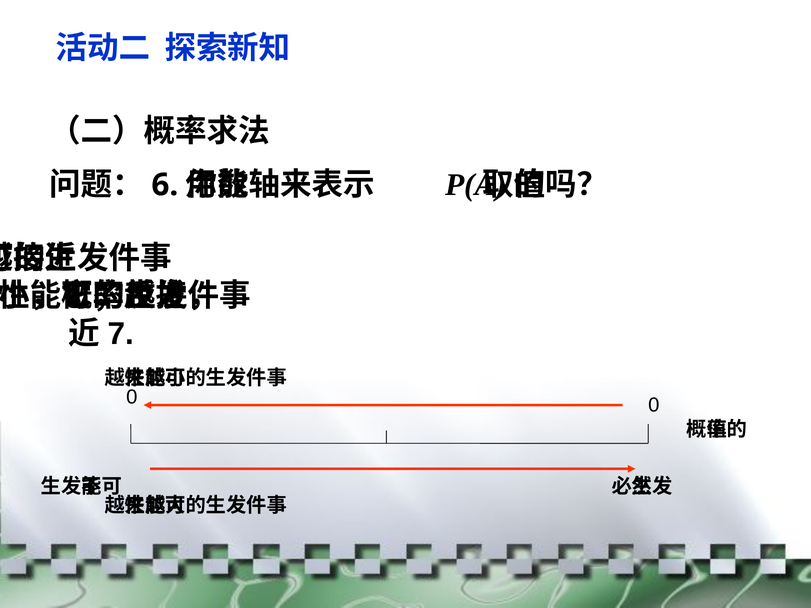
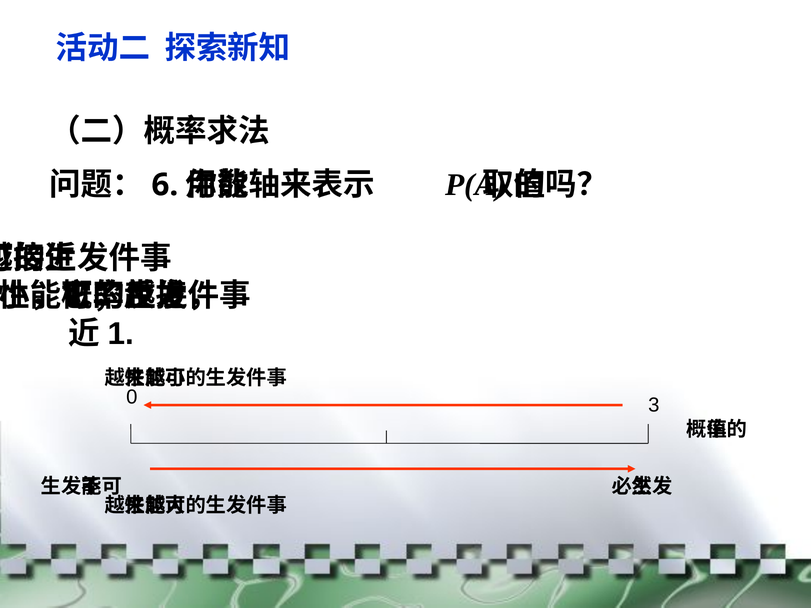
7: 7 -> 1 (121, 334)
0 0: 0 -> 3 (654, 405)
